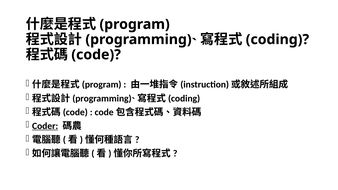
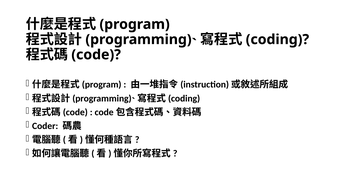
Coder underline: present -> none (45, 126)
